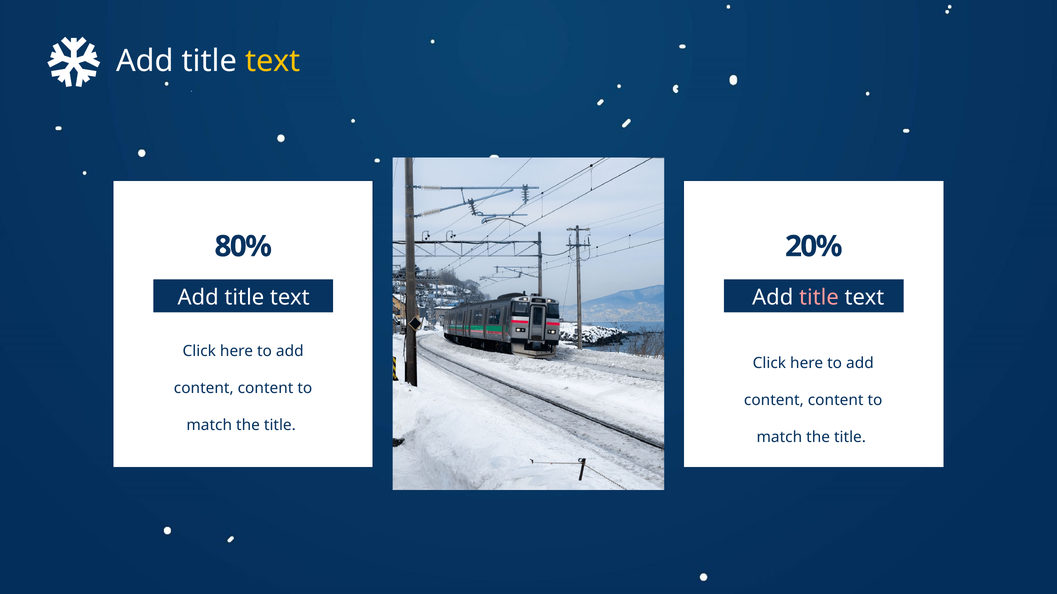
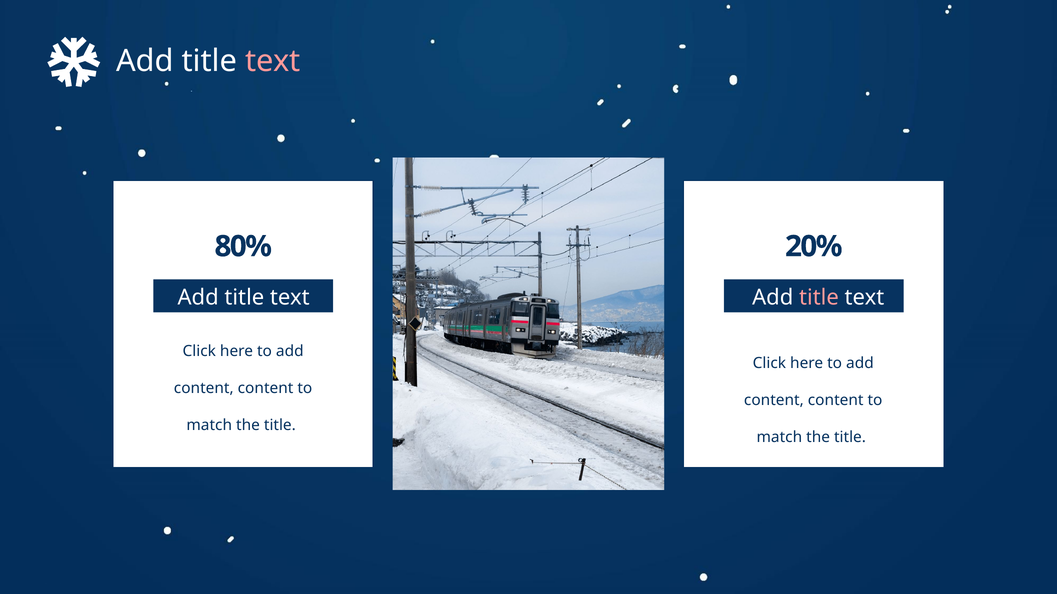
text colour: yellow -> pink (273, 61)
